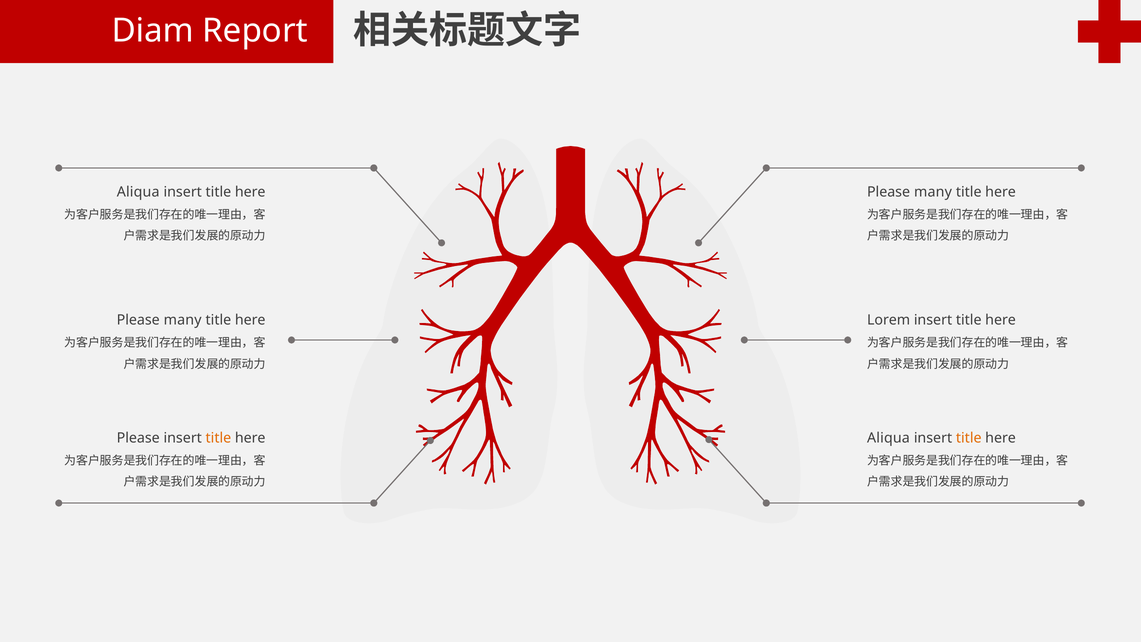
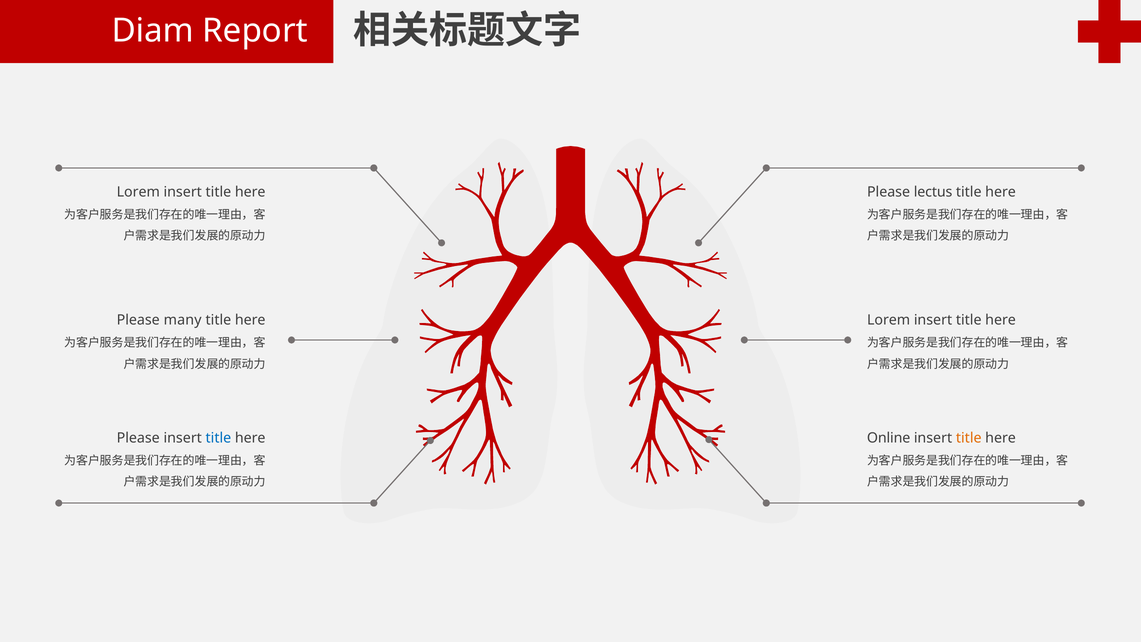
Aliqua: Aliqua -> Lorem (138, 192)
many: many -> lectus (933, 192)
title colour: orange -> blue (218, 438)
Aliqua: Aliqua -> Online (889, 438)
